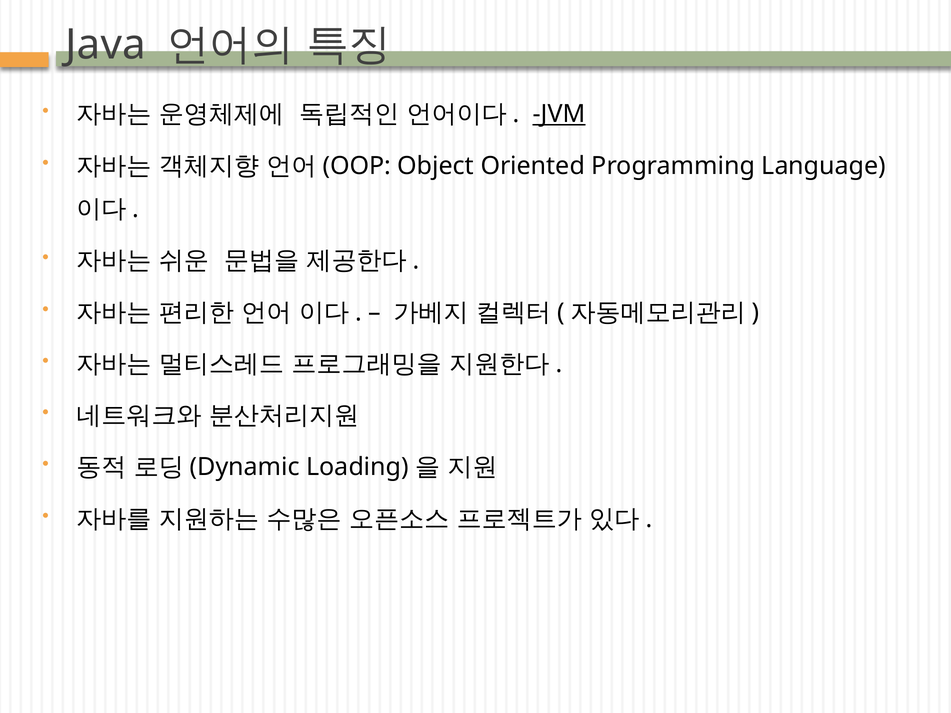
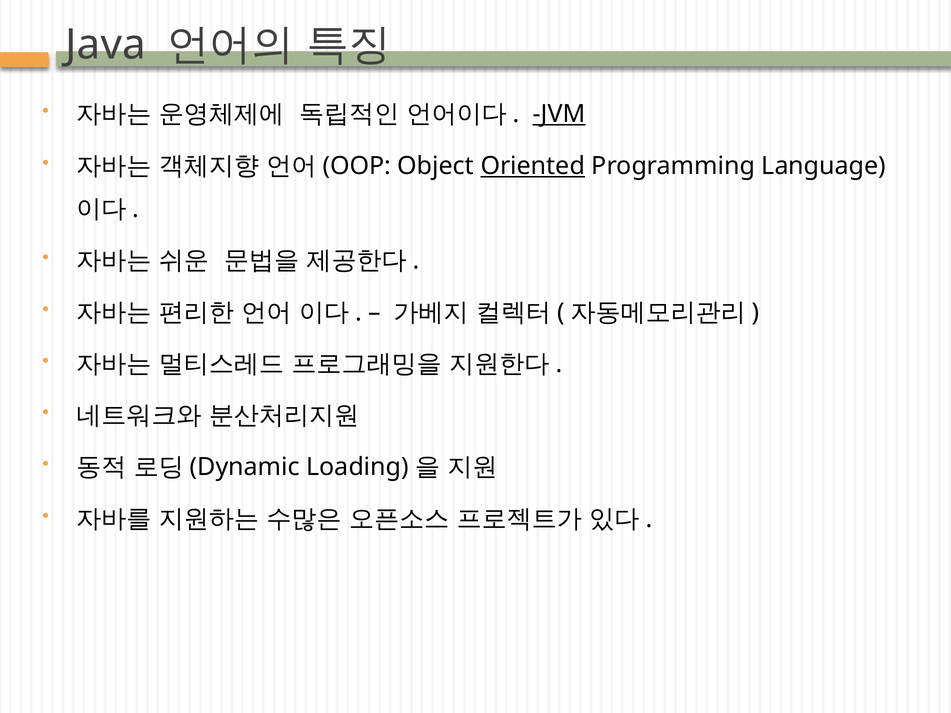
Oriented underline: none -> present (533, 166)
